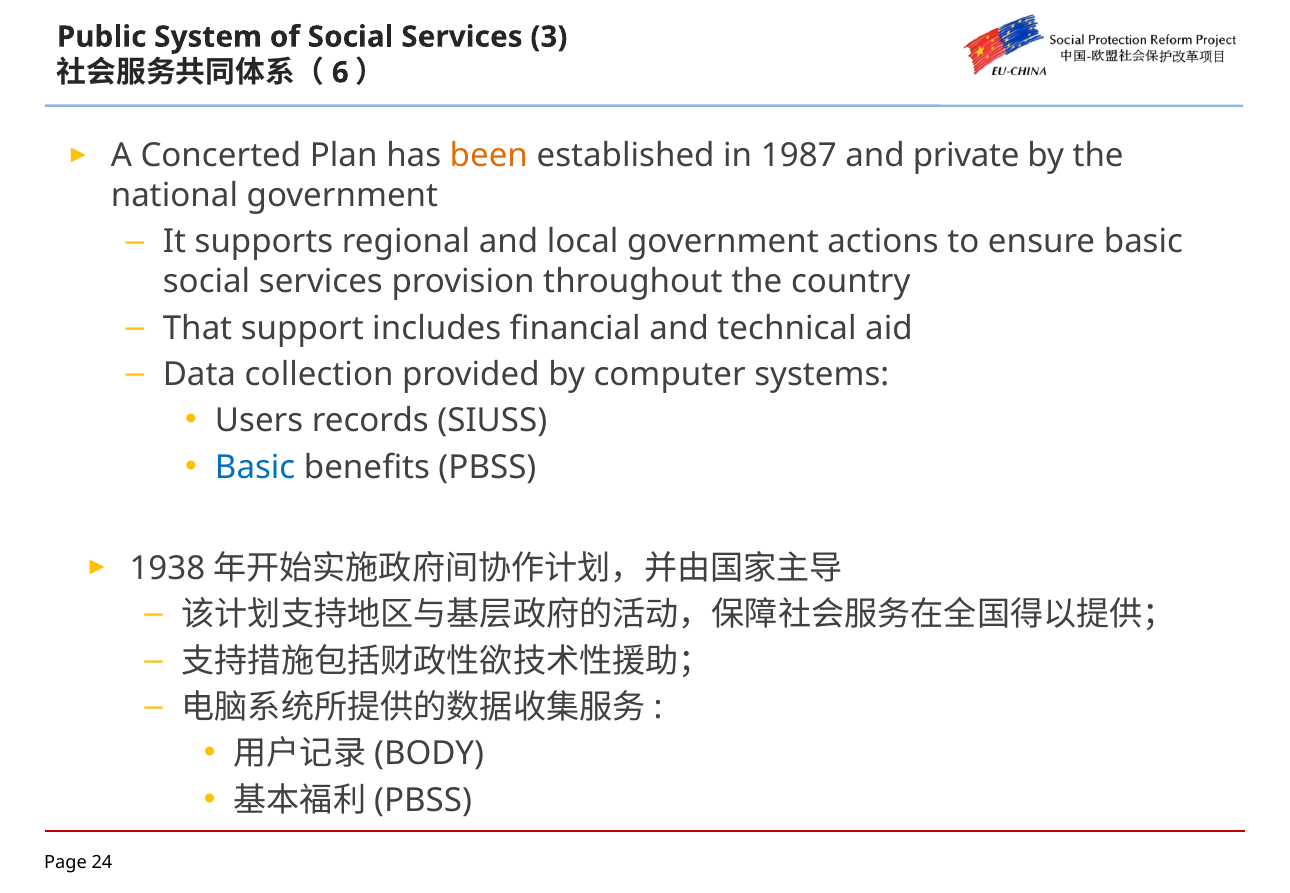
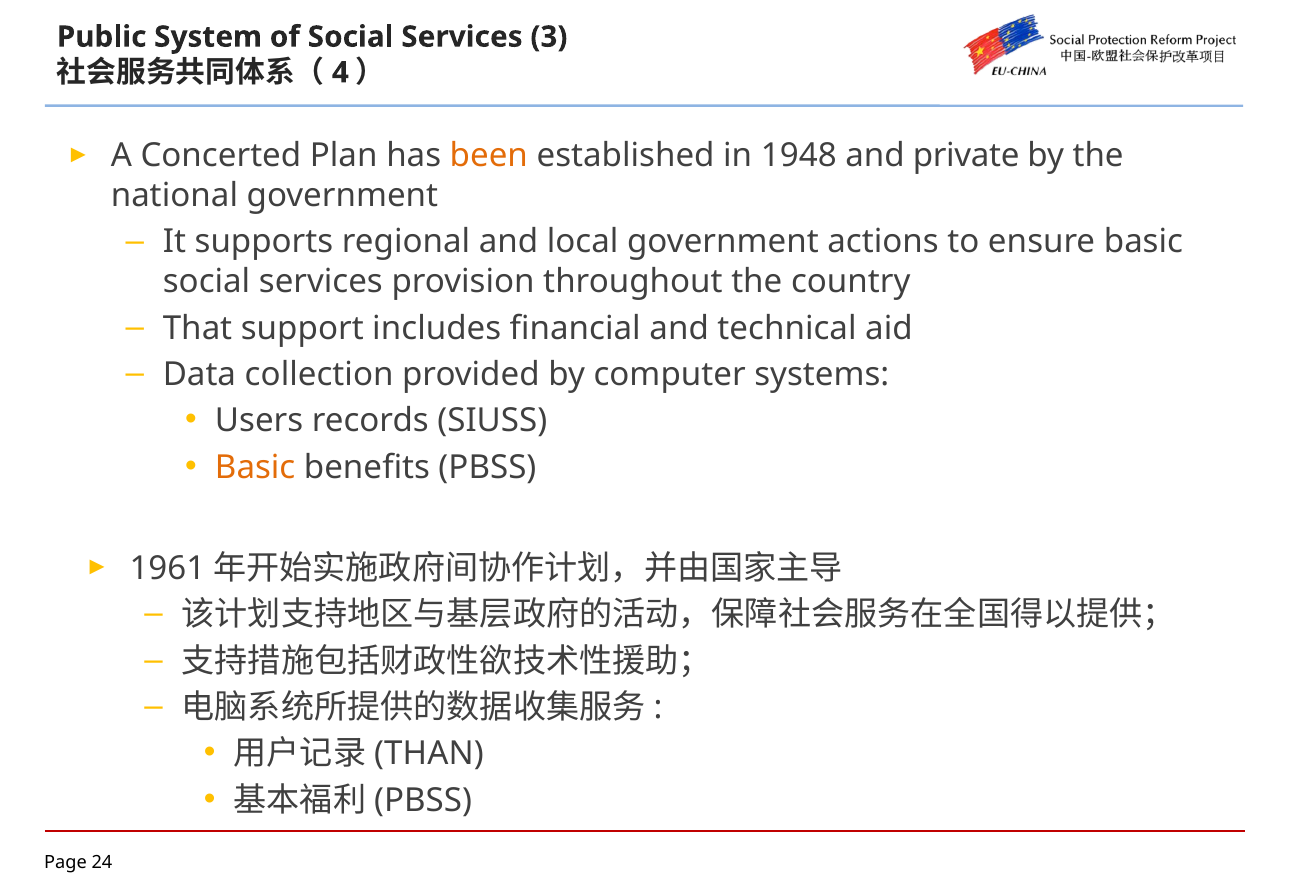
6: 6 -> 4 (340, 73)
1987: 1987 -> 1948 (799, 156)
Basic colour: blue -> orange (255, 467)
1938: 1938 -> 1961 (167, 568)
BODY: BODY -> THAN (429, 754)
